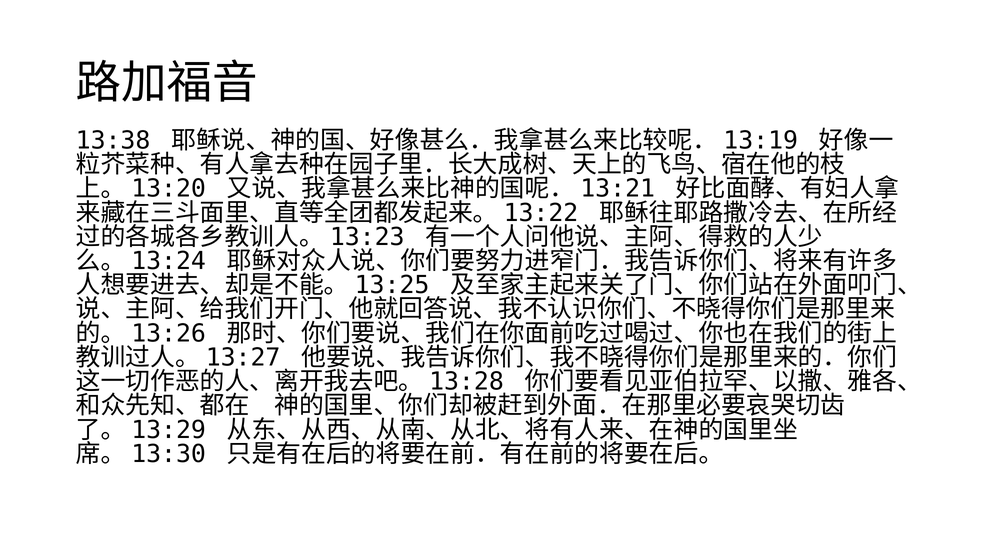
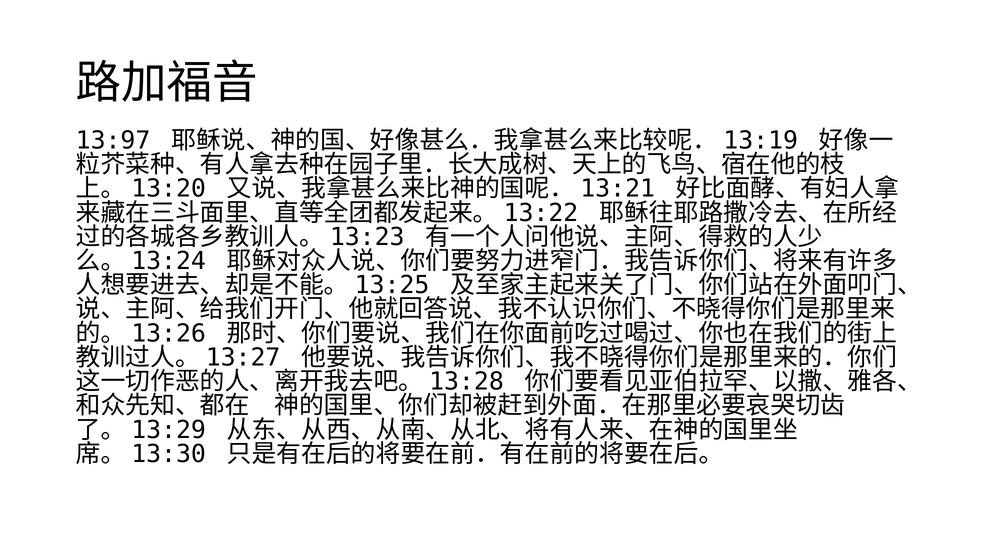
13:38: 13:38 -> 13:97 (113, 141)
